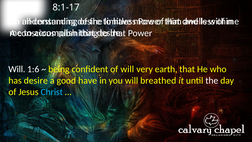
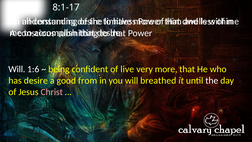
of will: will -> live (127, 69)
very earth: earth -> more (166, 69)
good have: have -> from (88, 80)
Christ colour: light blue -> pink (52, 92)
